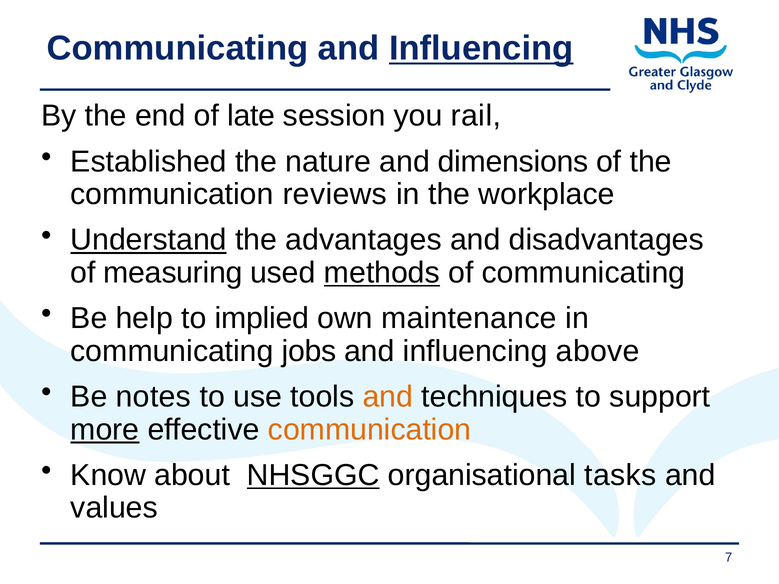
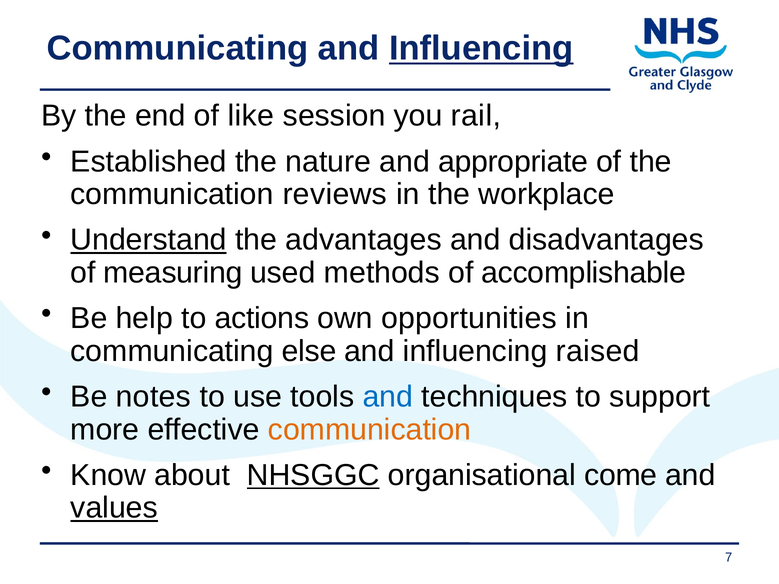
late: late -> like (251, 116)
dimensions: dimensions -> appropriate (513, 162)
methods underline: present -> none (382, 273)
of communicating: communicating -> accomplishable (584, 273)
implied: implied -> actions (262, 319)
maintenance: maintenance -> opportunities (469, 319)
jobs: jobs -> else (309, 351)
above: above -> raised (598, 351)
and colour: orange -> blue (388, 397)
more underline: present -> none (105, 430)
tasks: tasks -> come (621, 475)
values underline: none -> present (114, 508)
